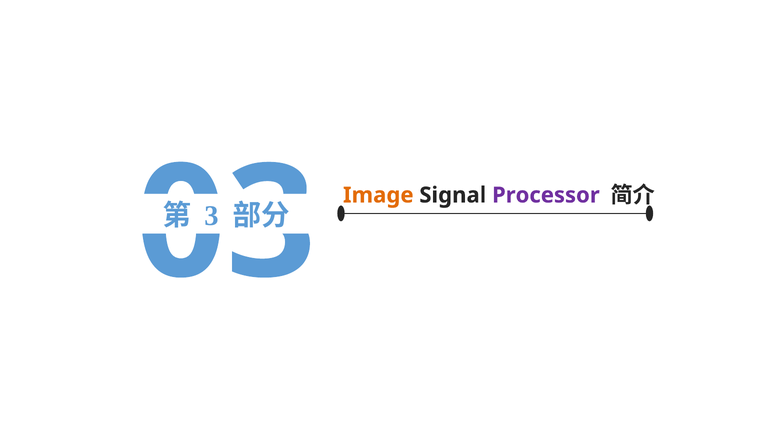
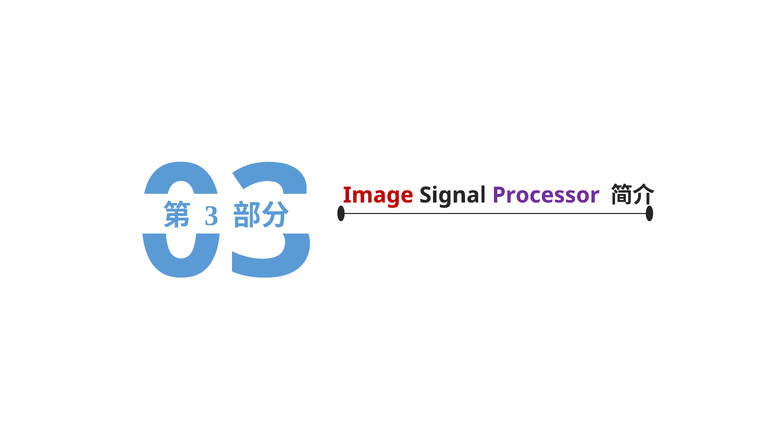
Image colour: orange -> red (378, 195)
